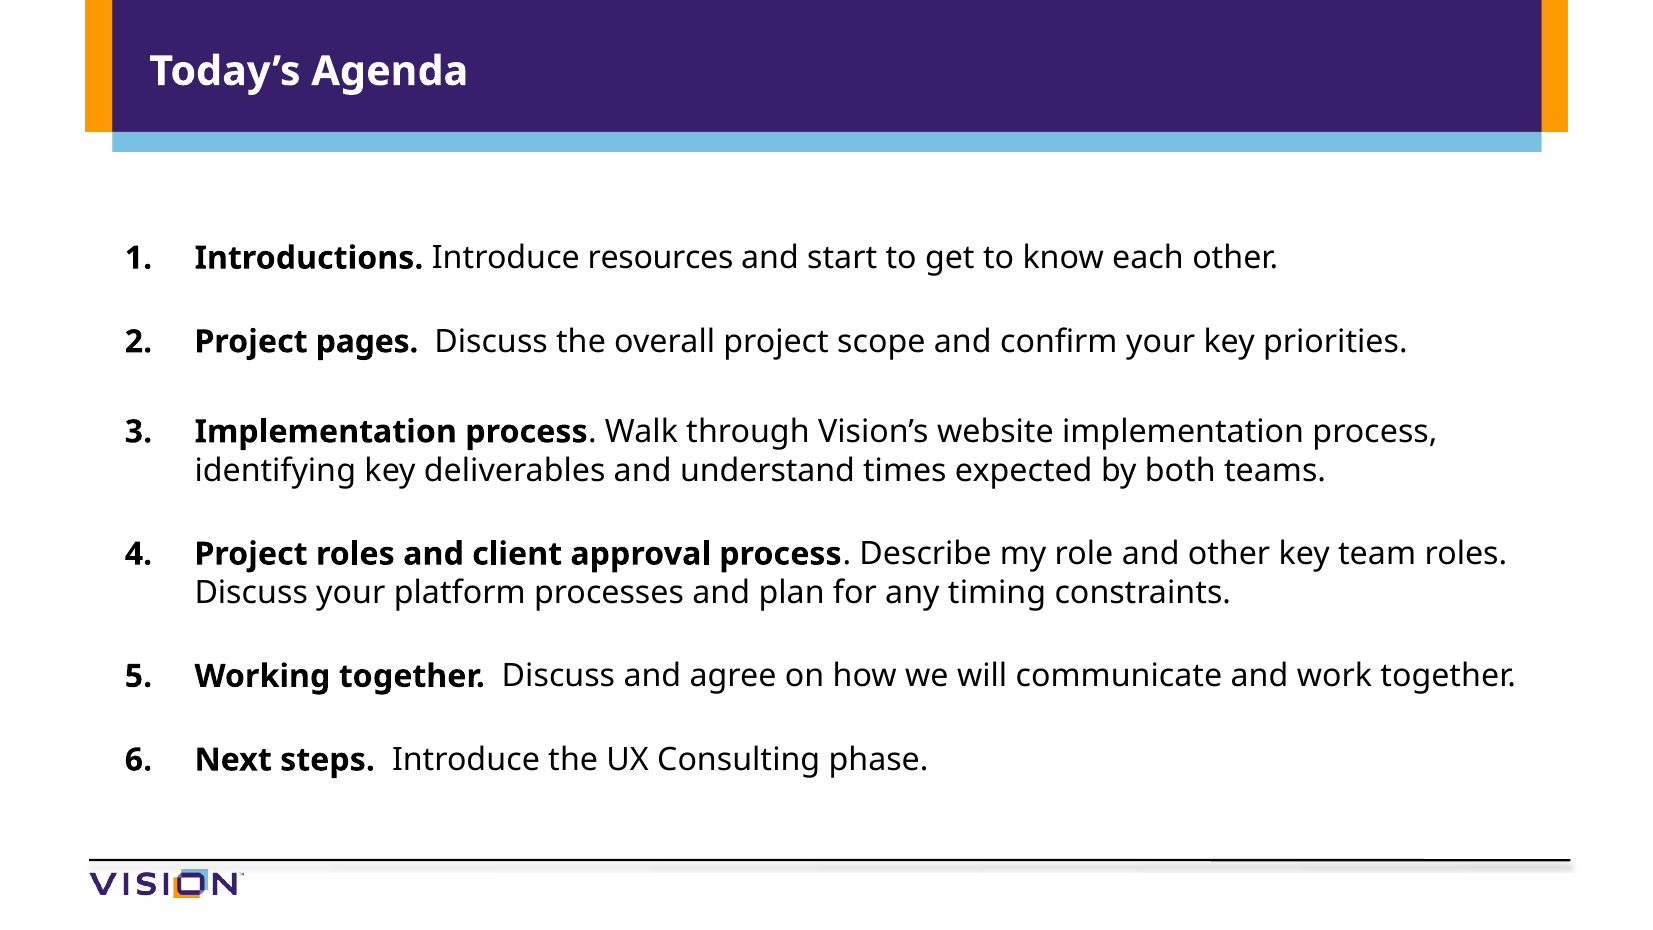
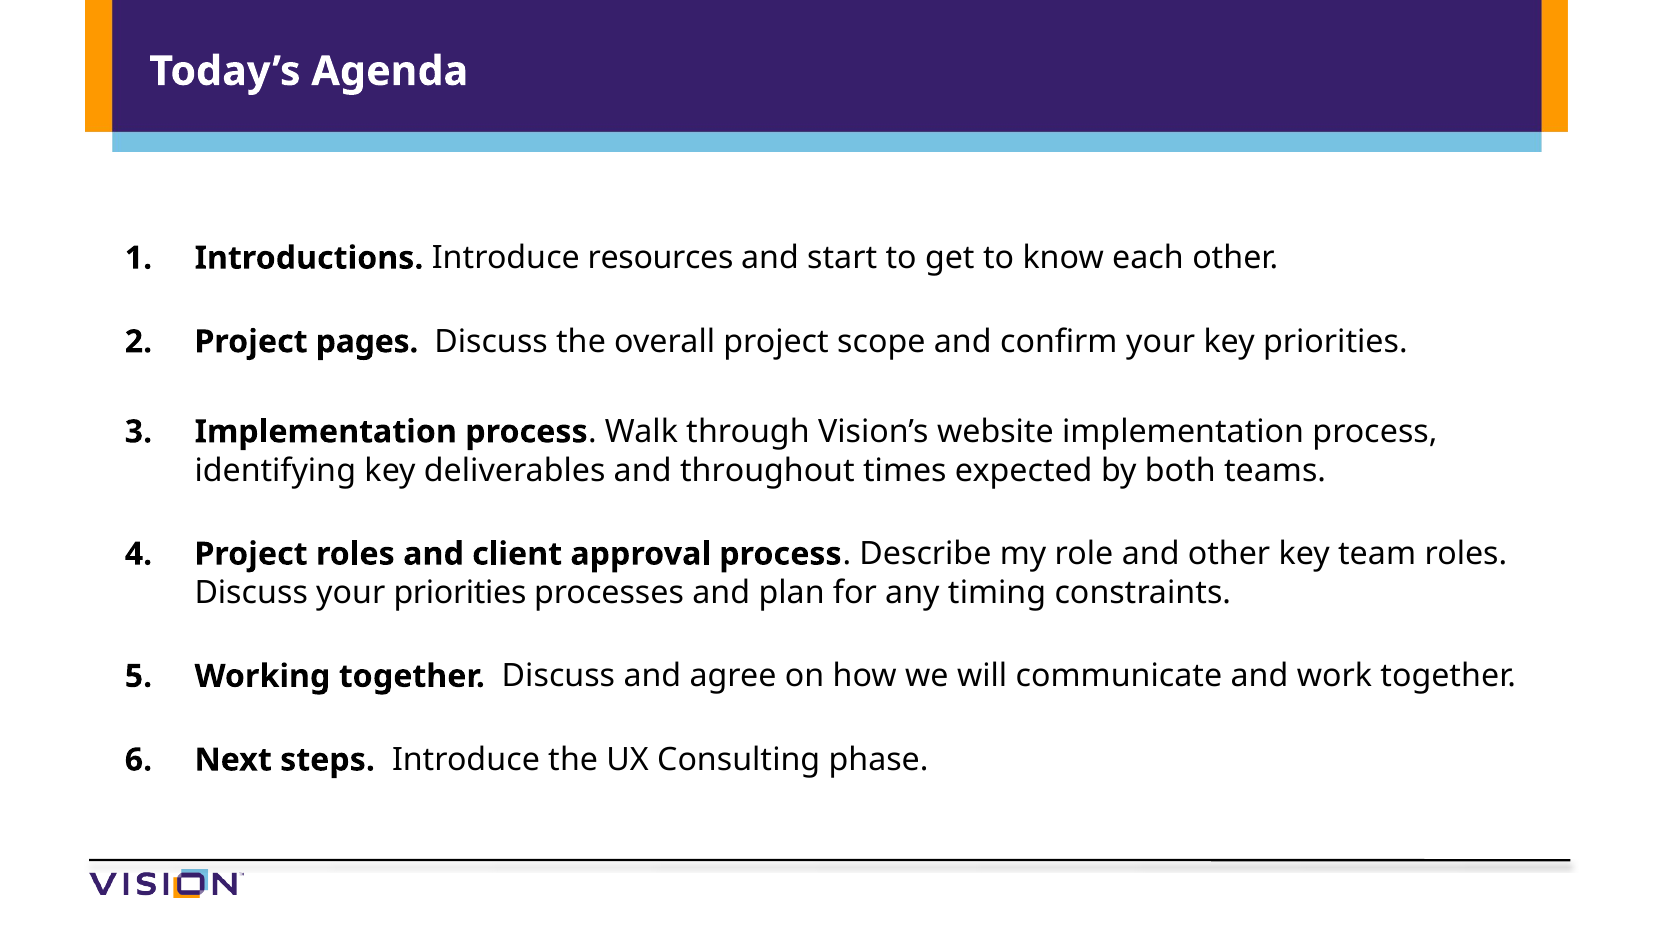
understand: understand -> throughout (767, 470)
your platform: platform -> priorities (460, 593)
